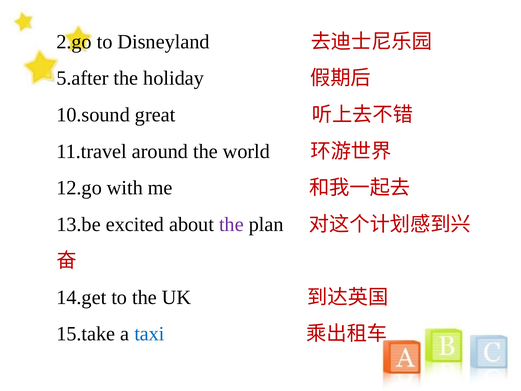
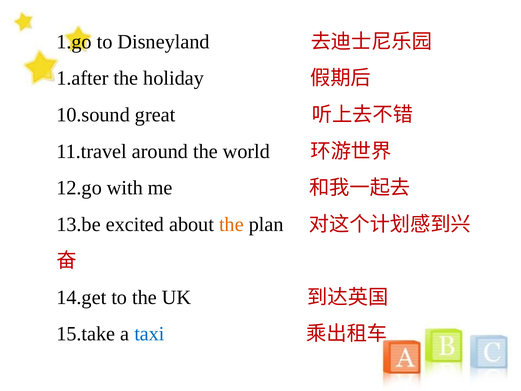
2.go: 2.go -> 1.go (74, 42)
5.after: 5.after -> 1.after (82, 78)
the colour: purple -> orange (231, 224)
